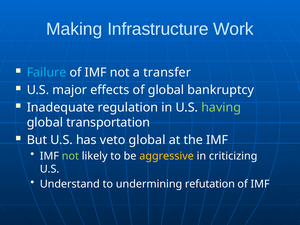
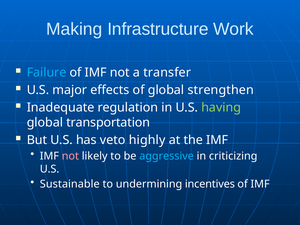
bankruptcy: bankruptcy -> strengthen (221, 90)
veto global: global -> highly (147, 140)
not colour: light green -> pink (70, 156)
aggressive colour: yellow -> light blue (167, 156)
Understand: Understand -> Sustainable (70, 184)
refutation: refutation -> incentives (210, 184)
